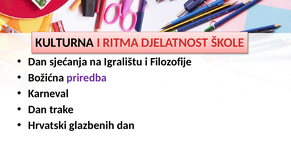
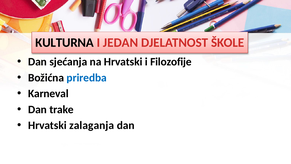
RITMA: RITMA -> JEDAN (121, 43)
na Igralištu: Igralištu -> Hrvatski (123, 62)
priredba colour: purple -> blue (87, 78)
glazbenih: glazbenih -> zalaganja (92, 125)
